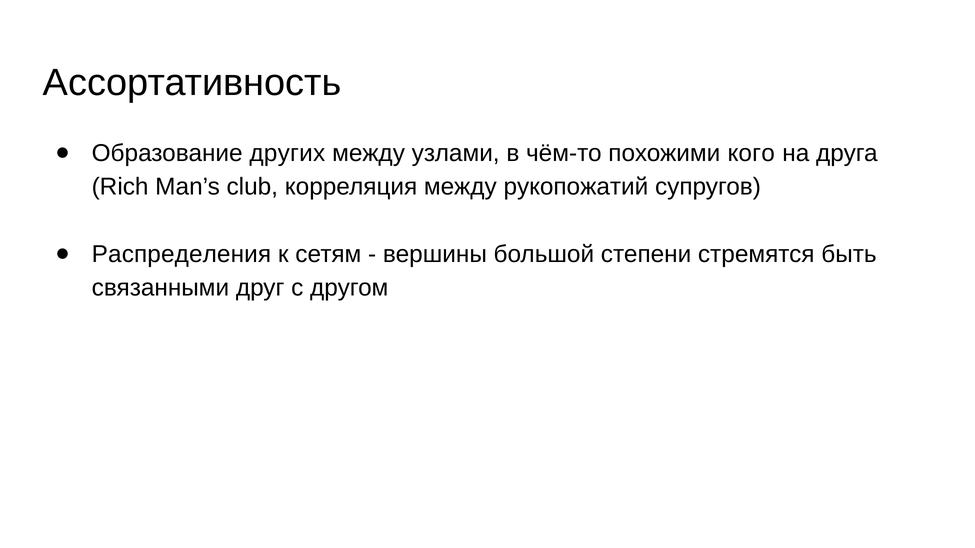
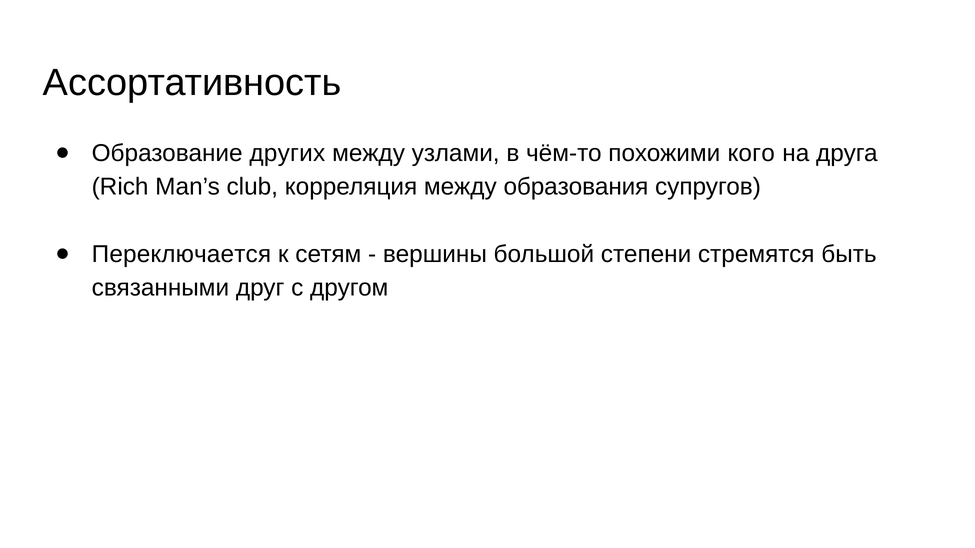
рукопожатий: рукопожатий -> образования (576, 187)
Распределения: Распределения -> Переключается (181, 254)
